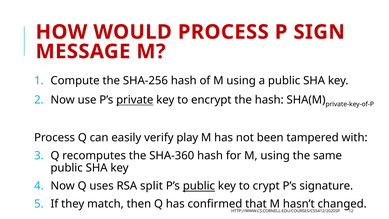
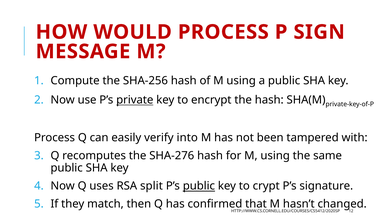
play: play -> into (187, 138)
SHA-360: SHA-360 -> SHA-276 (172, 156)
